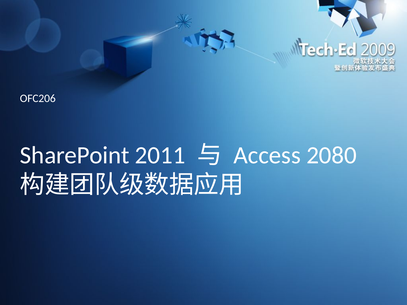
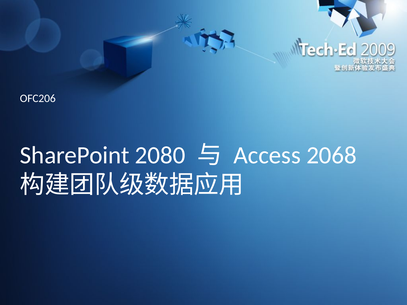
2011: 2011 -> 2080 (160, 155)
2080: 2080 -> 2068 (332, 155)
